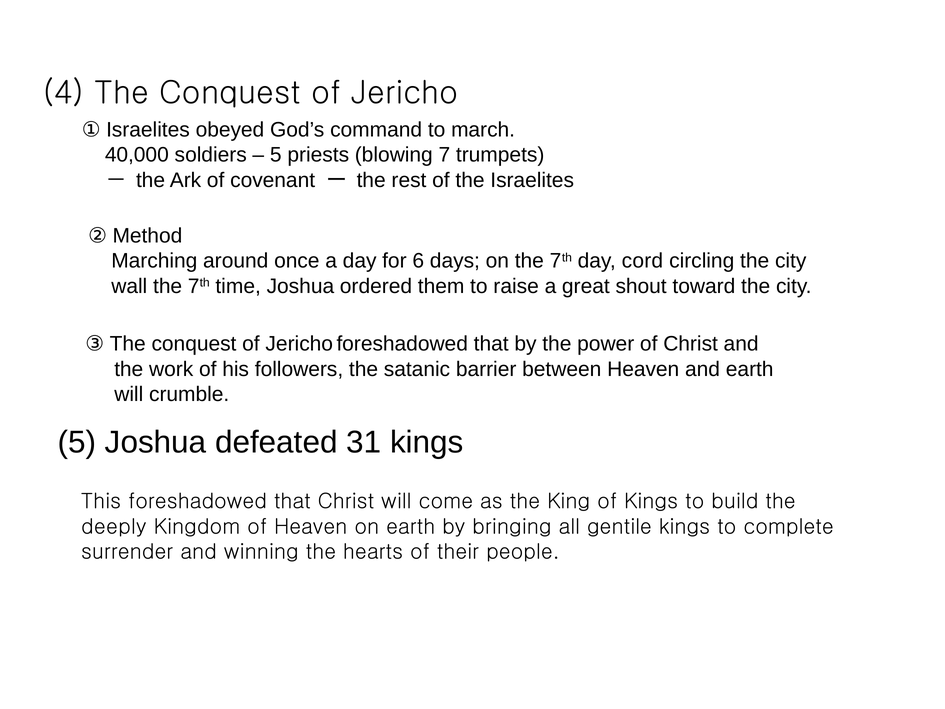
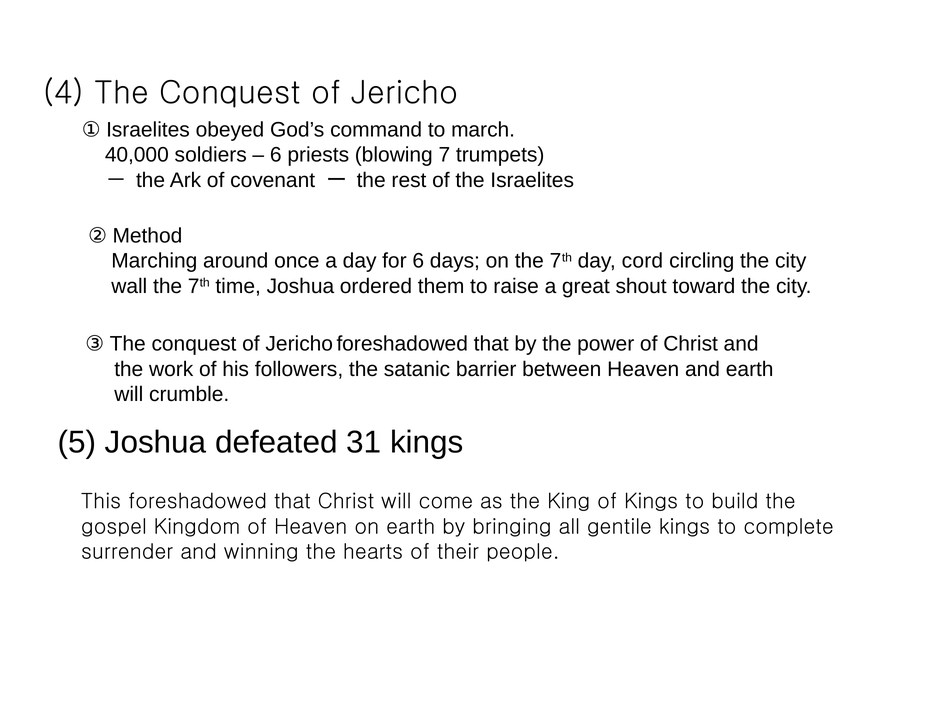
5: 5 -> 6 (276, 155)
deeply: deeply -> gospel (114, 526)
